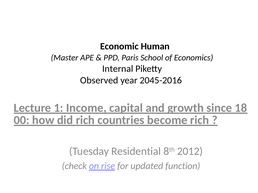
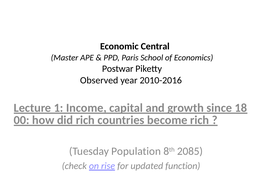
Human: Human -> Central (155, 46)
Internal: Internal -> Postwar (118, 69)
2045-2016: 2045-2016 -> 2010-2016 (161, 81)
Residential: Residential -> Population (136, 152)
2012: 2012 -> 2085 (190, 152)
